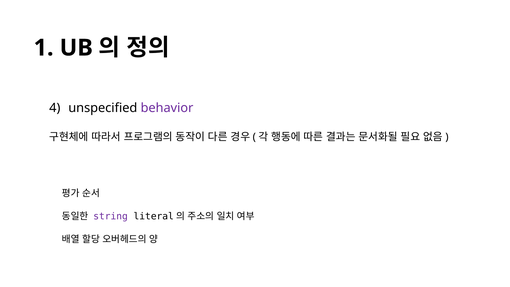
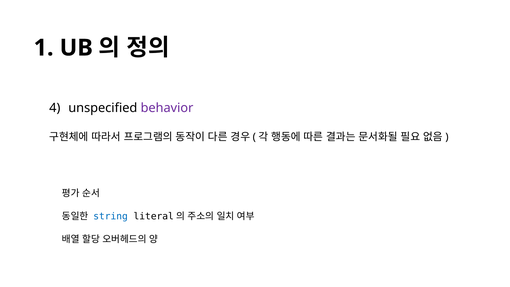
string colour: purple -> blue (111, 216)
